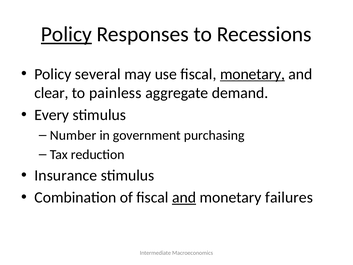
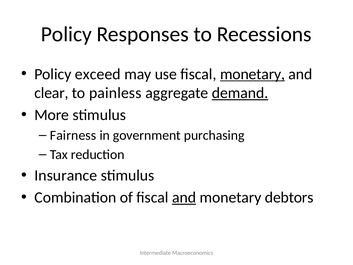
Policy underline: present -> none (66, 34)
several: several -> exceed (98, 74)
demand underline: none -> present (240, 93)
Every: Every -> More (52, 115)
Number: Number -> Fairness (73, 135)
failures: failures -> debtors (289, 197)
